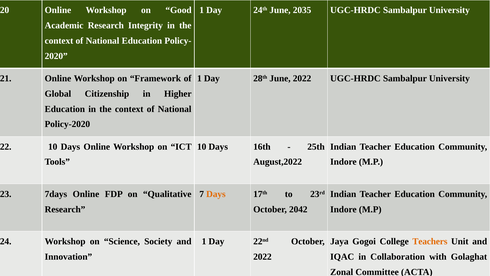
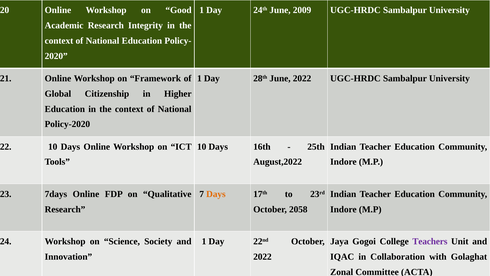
2035: 2035 -> 2009 (302, 10)
2042: 2042 -> 2058 (298, 209)
Teachers colour: orange -> purple (430, 241)
